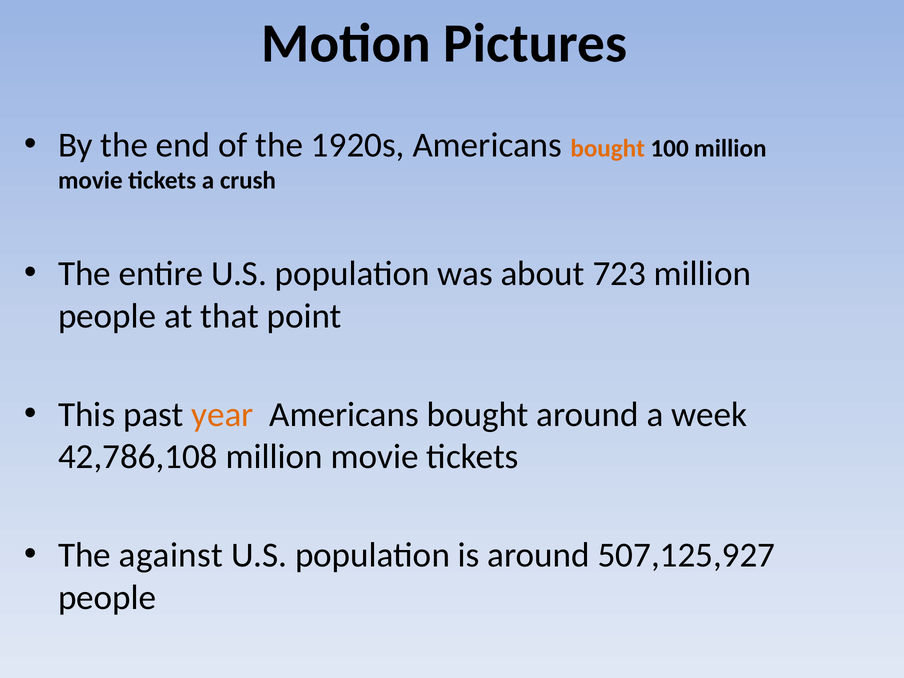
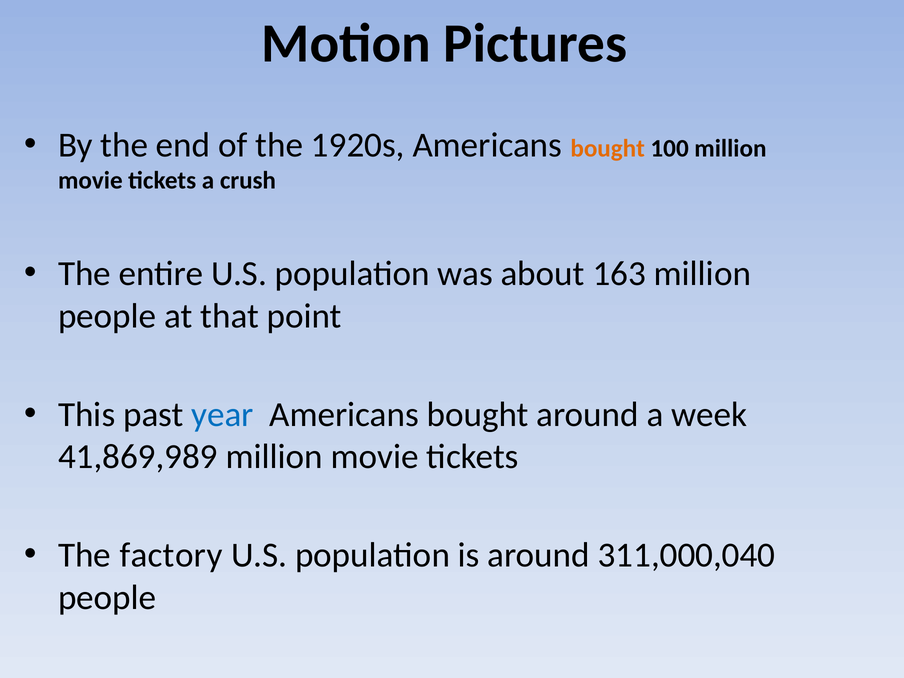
723: 723 -> 163 (619, 274)
year colour: orange -> blue (222, 415)
42,786,108: 42,786,108 -> 41,869,989 (138, 457)
against: against -> factory (171, 555)
507,125,927: 507,125,927 -> 311,000,040 (686, 555)
